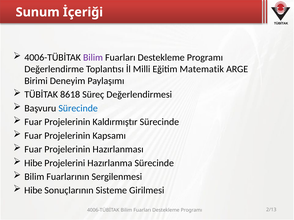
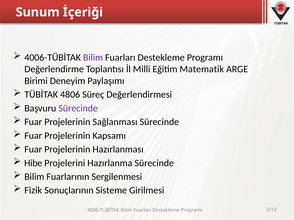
8618: 8618 -> 4806 (70, 95)
Sürecinde colour: blue -> purple (78, 108)
Kaldırmıştır: Kaldırmıştır -> Sağlanması (115, 122)
Hibe: Hibe -> Fizik (33, 191)
